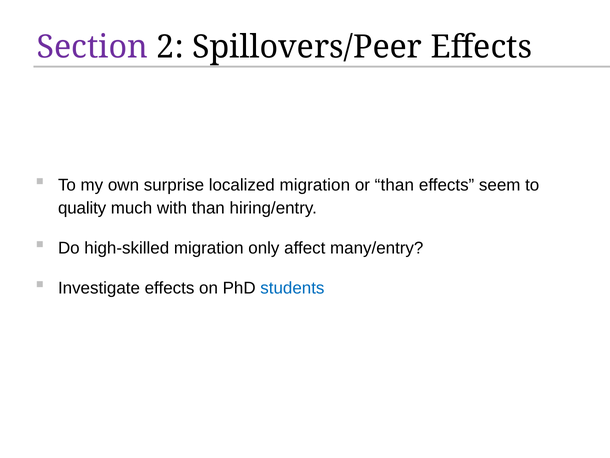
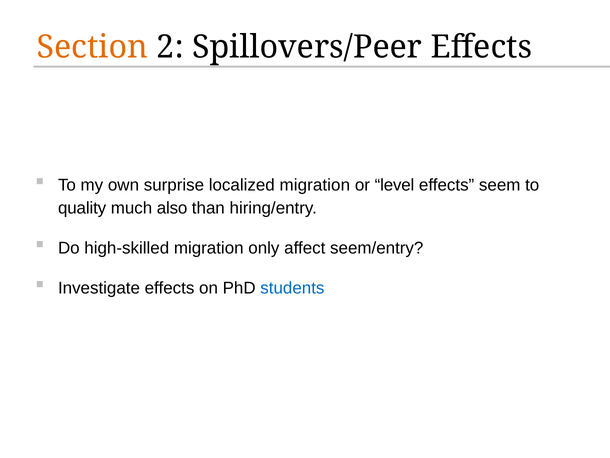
Section colour: purple -> orange (92, 47)
or than: than -> level (395, 185)
with: with -> also (172, 208)
many/entry: many/entry -> seem/entry (377, 248)
